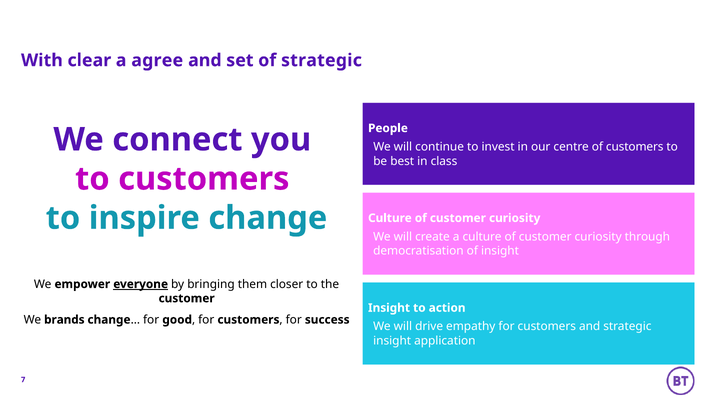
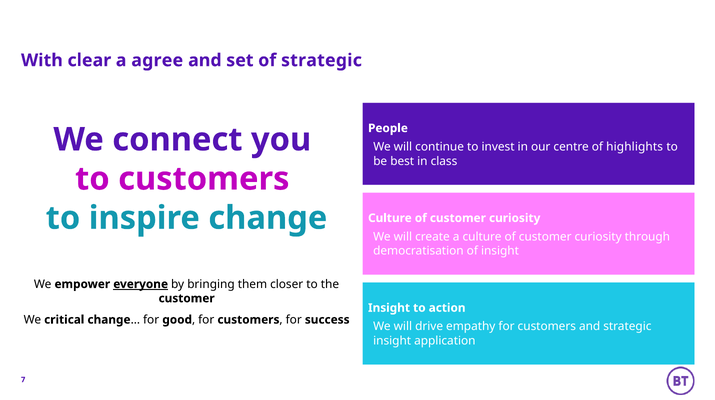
of customers: customers -> highlights (635, 147)
brands: brands -> critical (64, 319)
